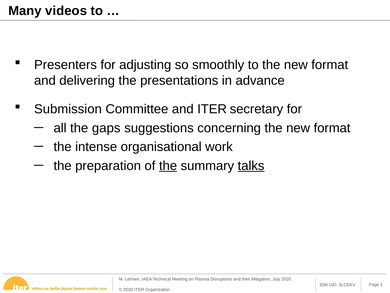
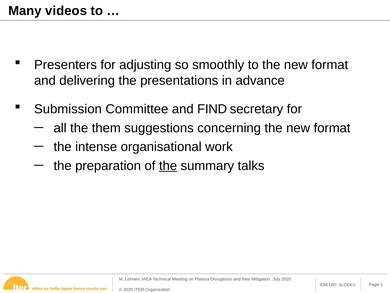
and ITER: ITER -> FIND (212, 109)
gaps: gaps -> them (106, 128)
talks underline: present -> none (251, 166)
